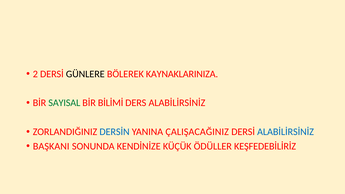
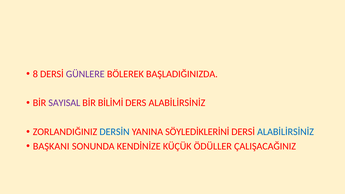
2: 2 -> 8 (35, 74)
GÜNLERE colour: black -> purple (85, 74)
KAYNAKLARINIZA: KAYNAKLARINIZA -> BAŞLADIĞINIZDA (182, 74)
SAYISAL colour: green -> purple (64, 103)
ÇALIŞACAĞINIZ: ÇALIŞACAĞINIZ -> SÖYLEDİKLERİNİ (197, 132)
KEŞFEDEBİLİRİZ: KEŞFEDEBİLİRİZ -> ÇALIŞACAĞINIZ (265, 146)
